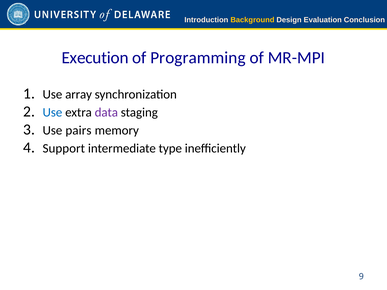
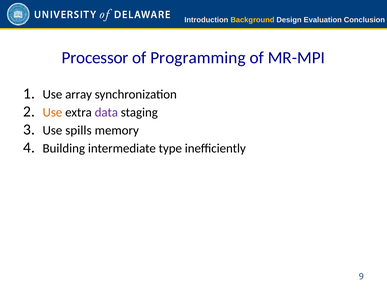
Execution: Execution -> Processor (95, 58)
Use colour: blue -> orange (52, 112)
pairs: pairs -> spills (78, 131)
Support: Support -> Building (64, 149)
